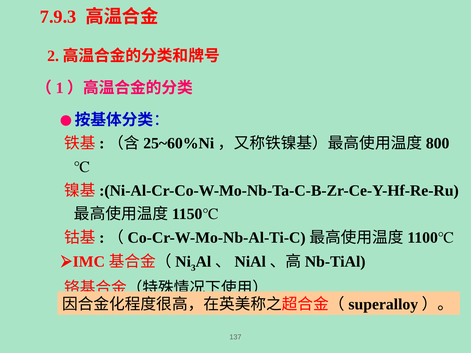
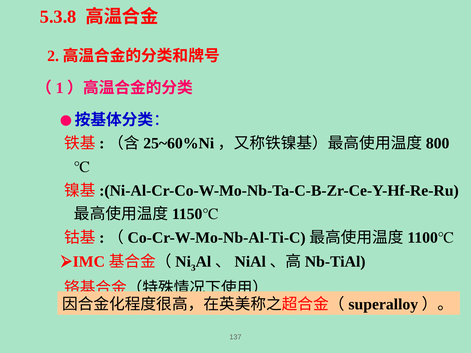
7.9.3: 7.9.3 -> 5.3.8 (58, 17)
